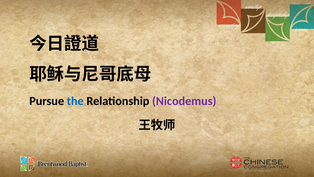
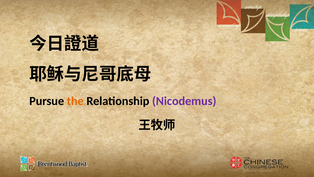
the colour: blue -> orange (75, 101)
